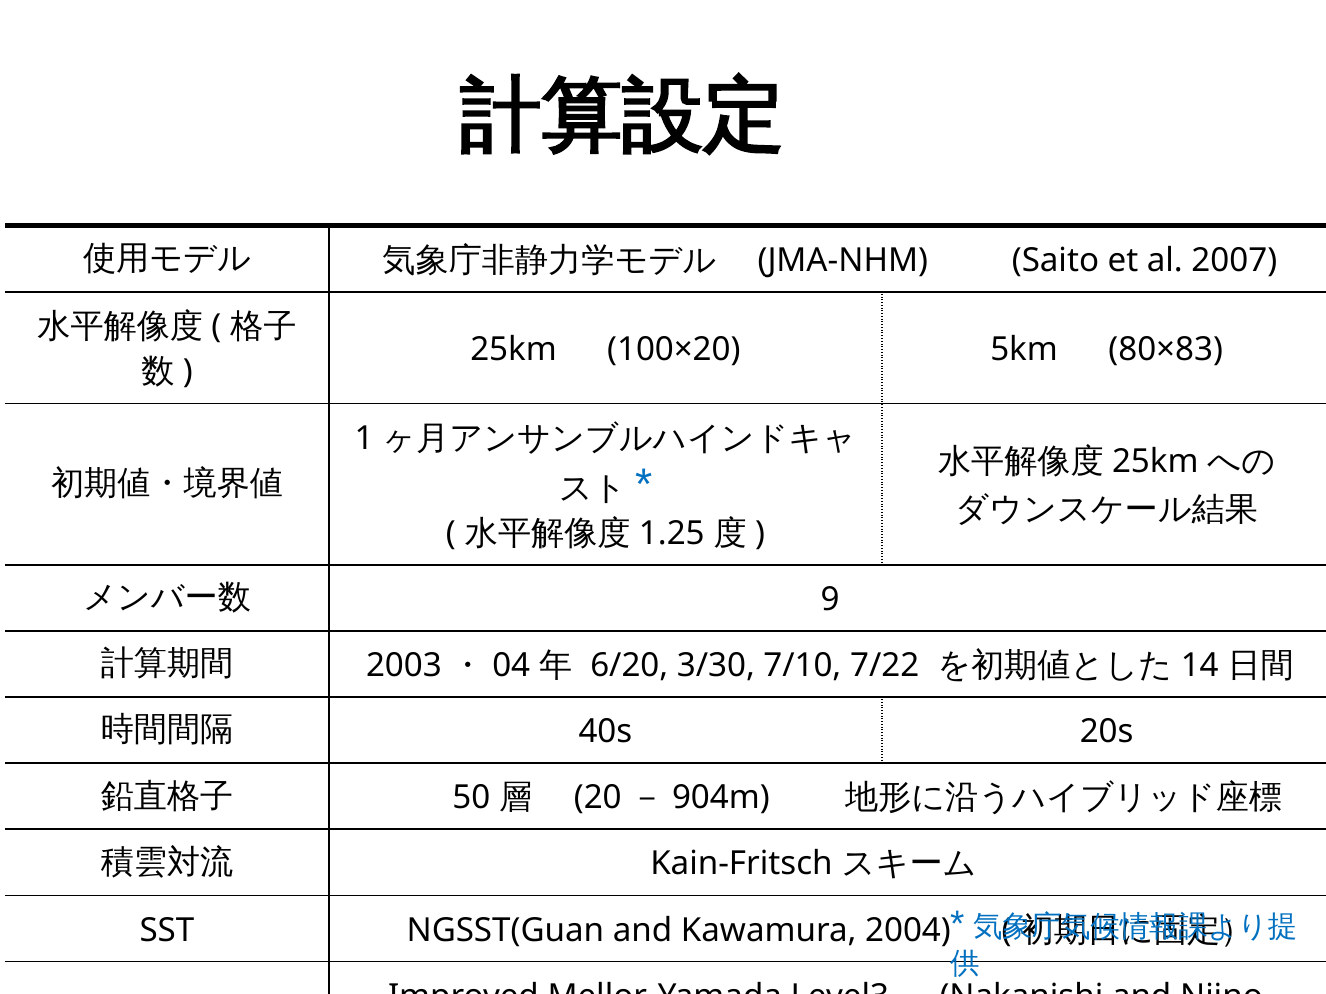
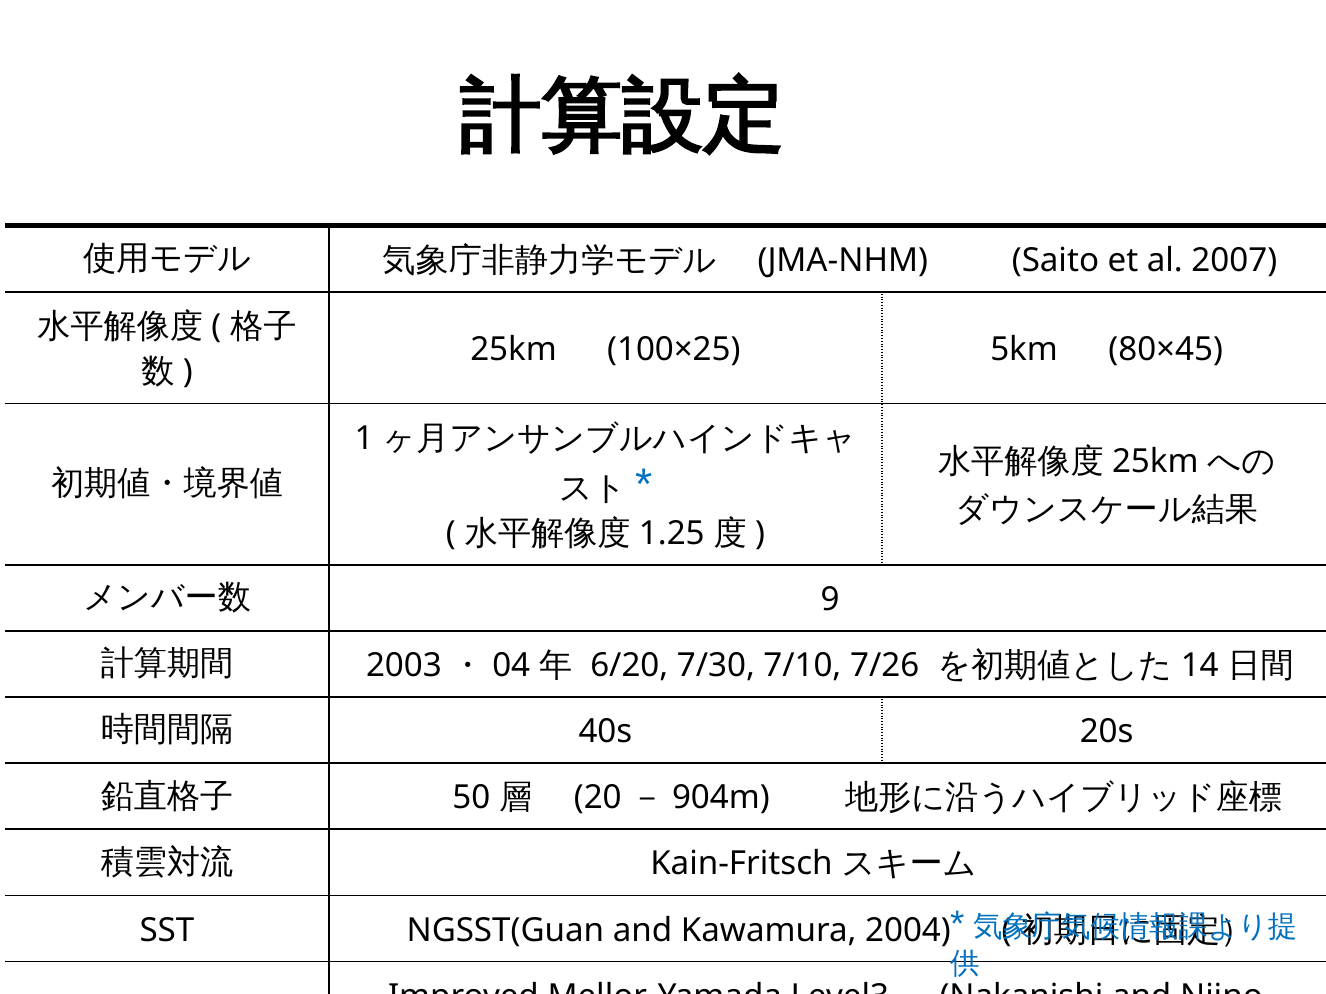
100×20: 100×20 -> 100×25 (674, 349)
80×83: 80×83 -> 80×45 (1166, 349)
3/30: 3/30 -> 7/30 (716, 666)
7/22: 7/22 -> 7/26 (885, 666)
